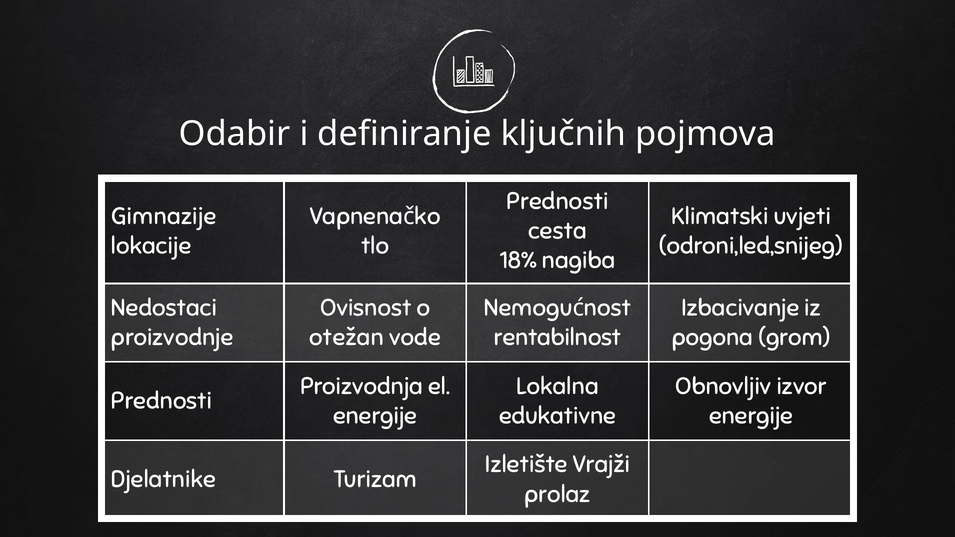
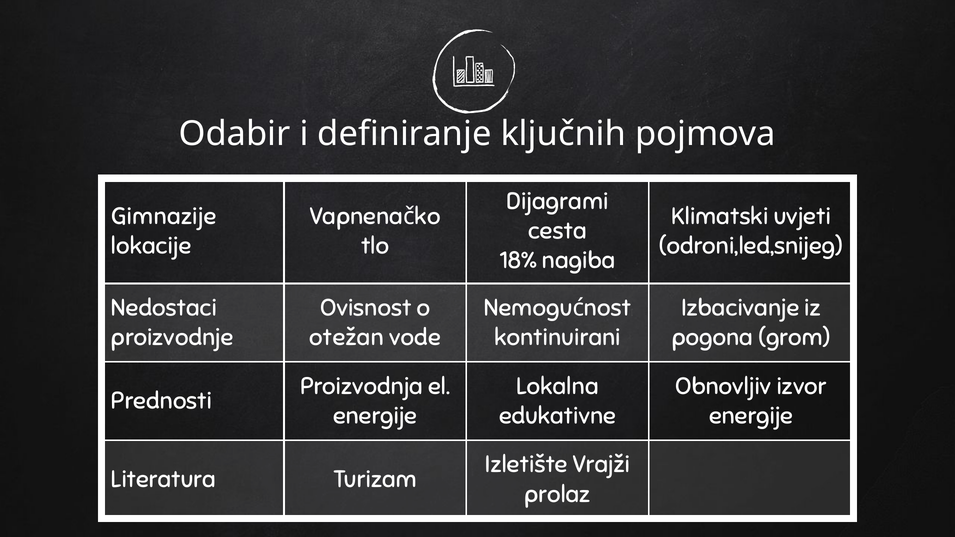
Prednosti: Prednosti -> Dijagrami (557, 201)
rentabilnost: rentabilnost -> kontinuirani (558, 338)
Djelatnike: Djelatnike -> Literatura (163, 480)
